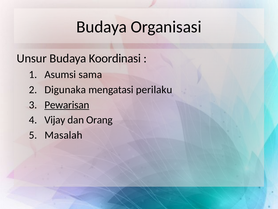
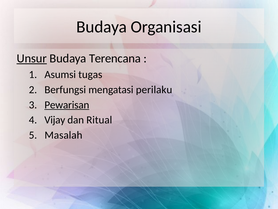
Unsur underline: none -> present (32, 58)
Koordinasi: Koordinasi -> Terencana (115, 58)
sama: sama -> tugas (90, 74)
Digunaka: Digunaka -> Berfungsi (65, 89)
Orang: Orang -> Ritual (99, 120)
